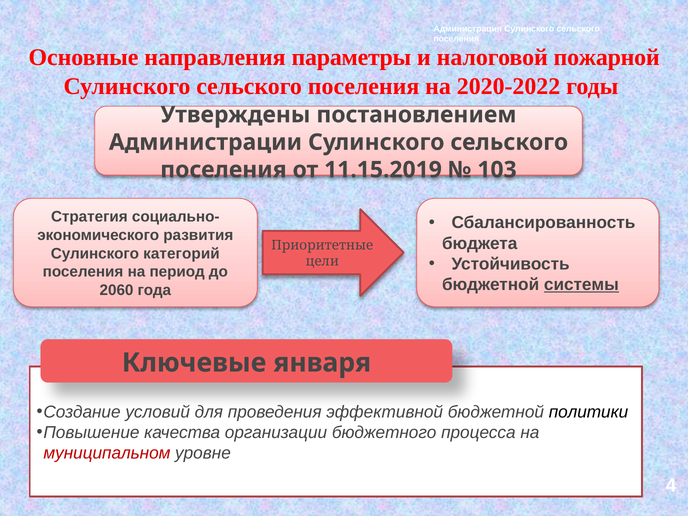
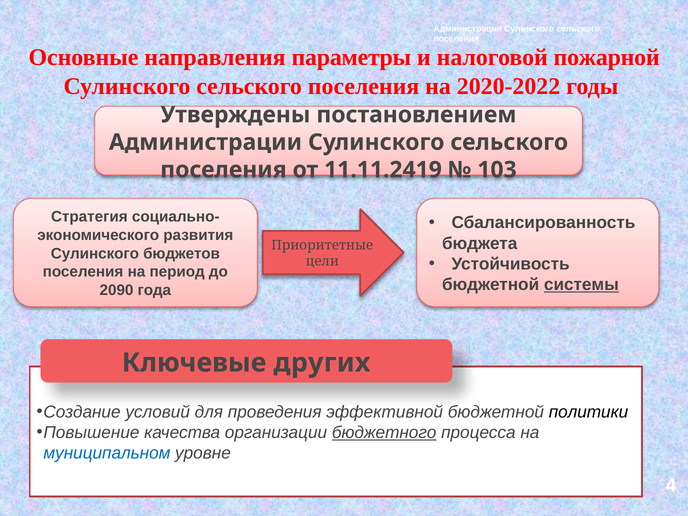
11.15.2019: 11.15.2019 -> 11.11.2419 (383, 170)
категорий: категорий -> бюджетов (182, 254)
2060: 2060 -> 2090 (117, 290)
января: января -> других (322, 363)
бюджетного underline: none -> present (384, 433)
муниципальном colour: red -> blue (107, 453)
